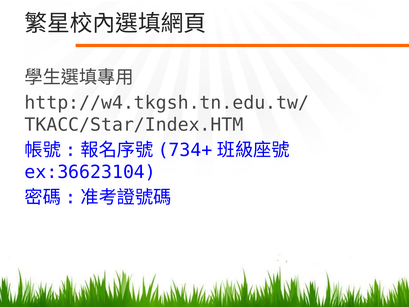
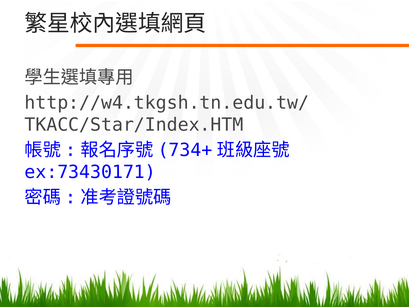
ex:36623104: ex:36623104 -> ex:73430171 (90, 172)
